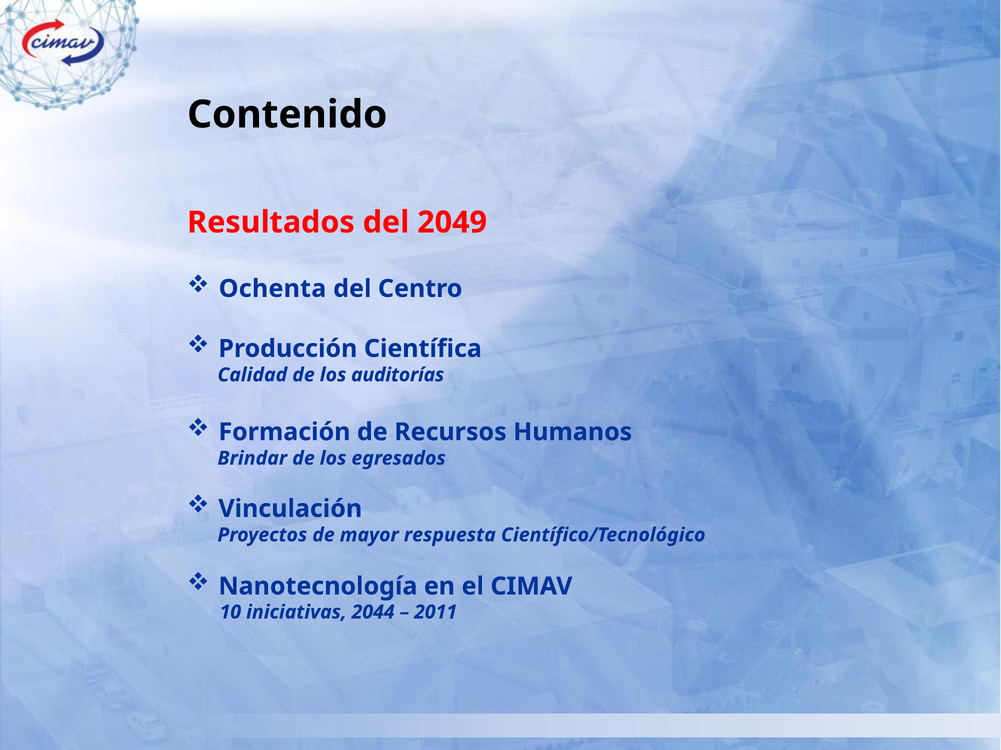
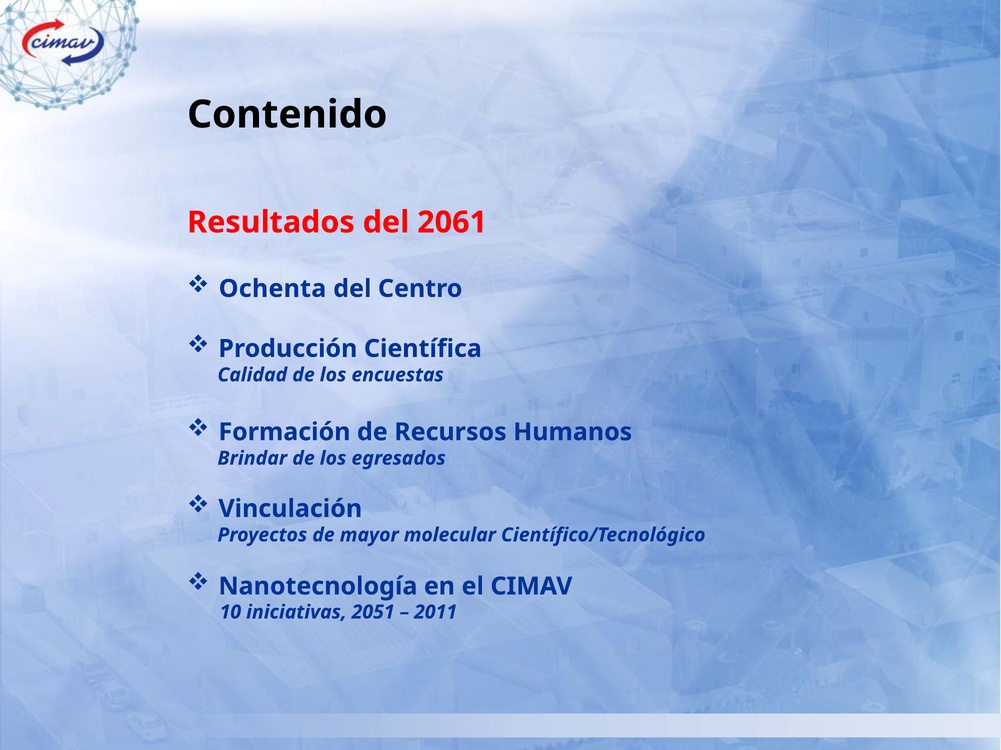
2049: 2049 -> 2061 (452, 223)
auditorías: auditorías -> encuestas (398, 375)
respuesta: respuesta -> molecular (450, 535)
2044: 2044 -> 2051 (373, 613)
